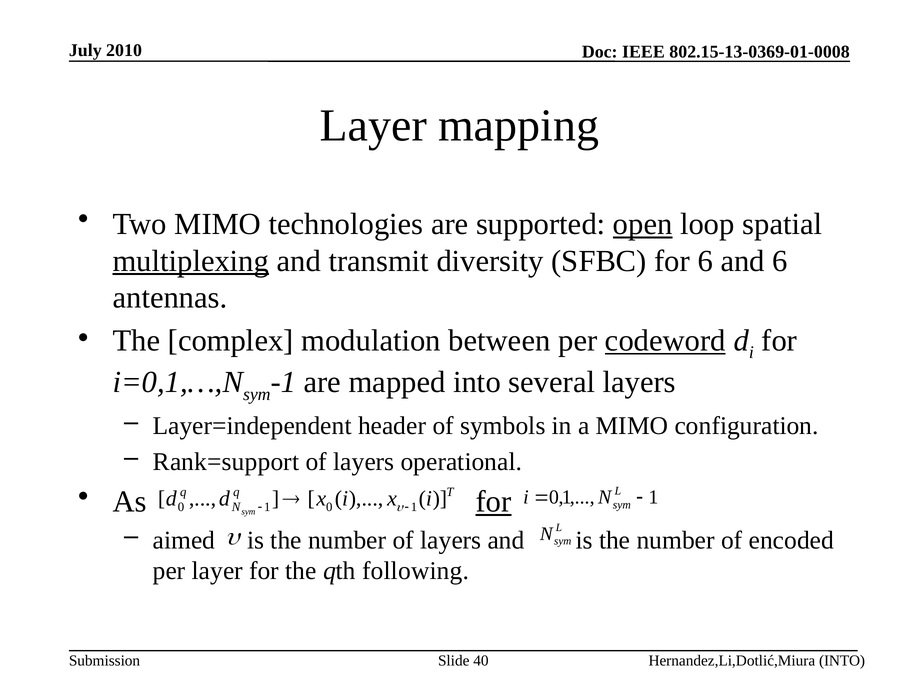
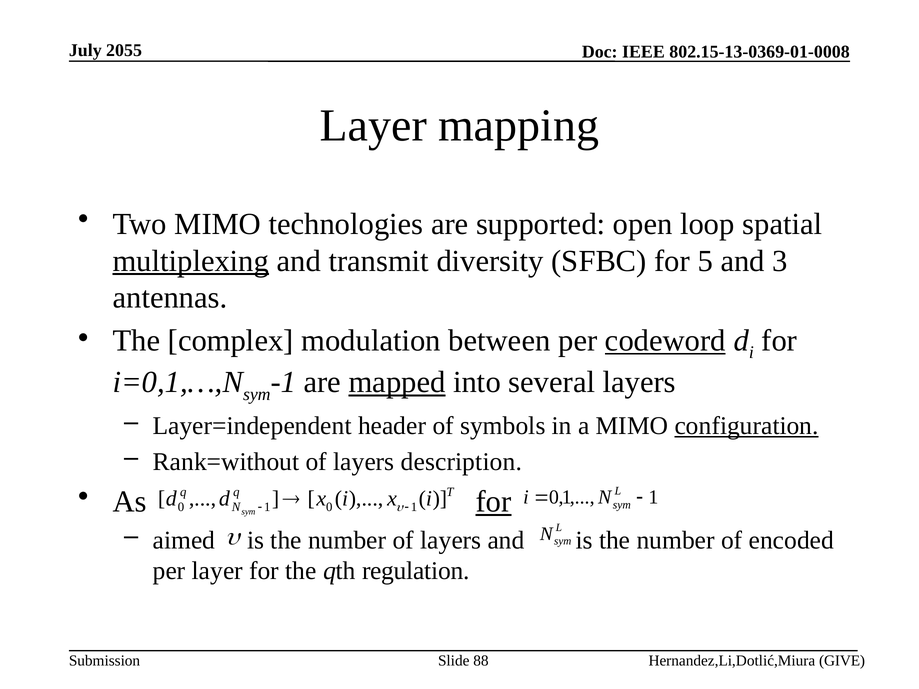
2010: 2010 -> 2055 (124, 50)
open underline: present -> none (643, 224)
for 6: 6 -> 5 (705, 261)
and 6: 6 -> 3 (780, 261)
mapped underline: none -> present (397, 382)
configuration underline: none -> present (747, 426)
Rank=support: Rank=support -> Rank=without (226, 462)
operational: operational -> description (461, 462)
following: following -> regulation (416, 571)
40: 40 -> 88 (481, 661)
Hernandez,Li,Dotlić,Miura INTO: INTO -> GIVE (842, 661)
